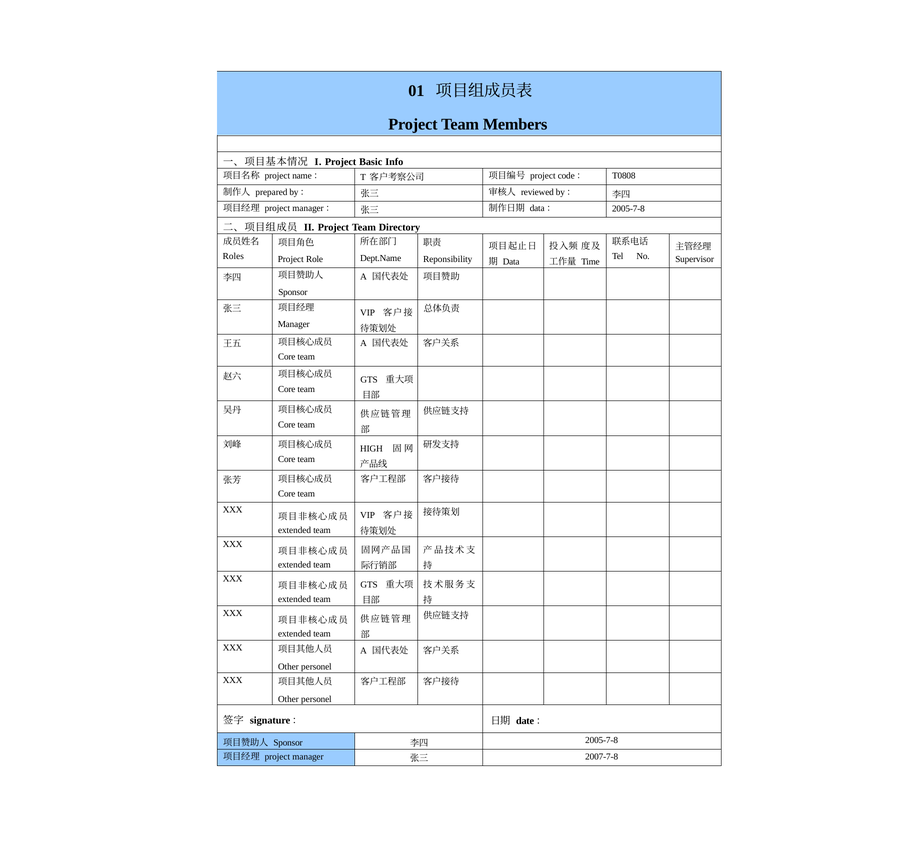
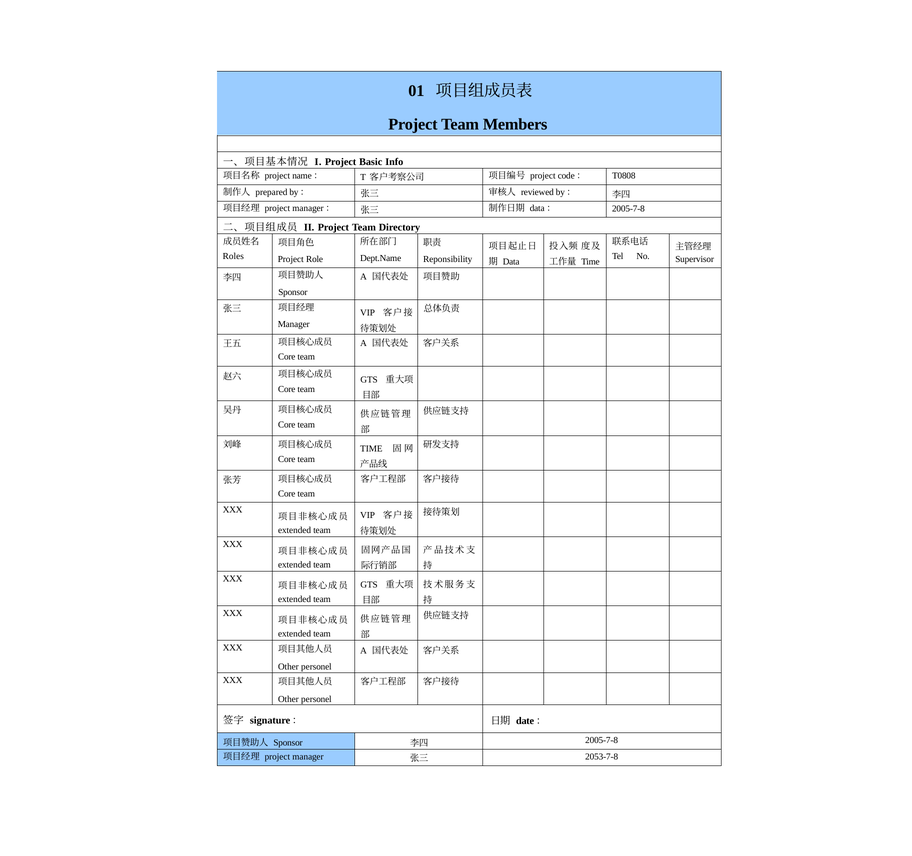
HIGH: HIGH -> TIME (371, 449)
2007-7-8: 2007-7-8 -> 2053-7-8 (602, 757)
